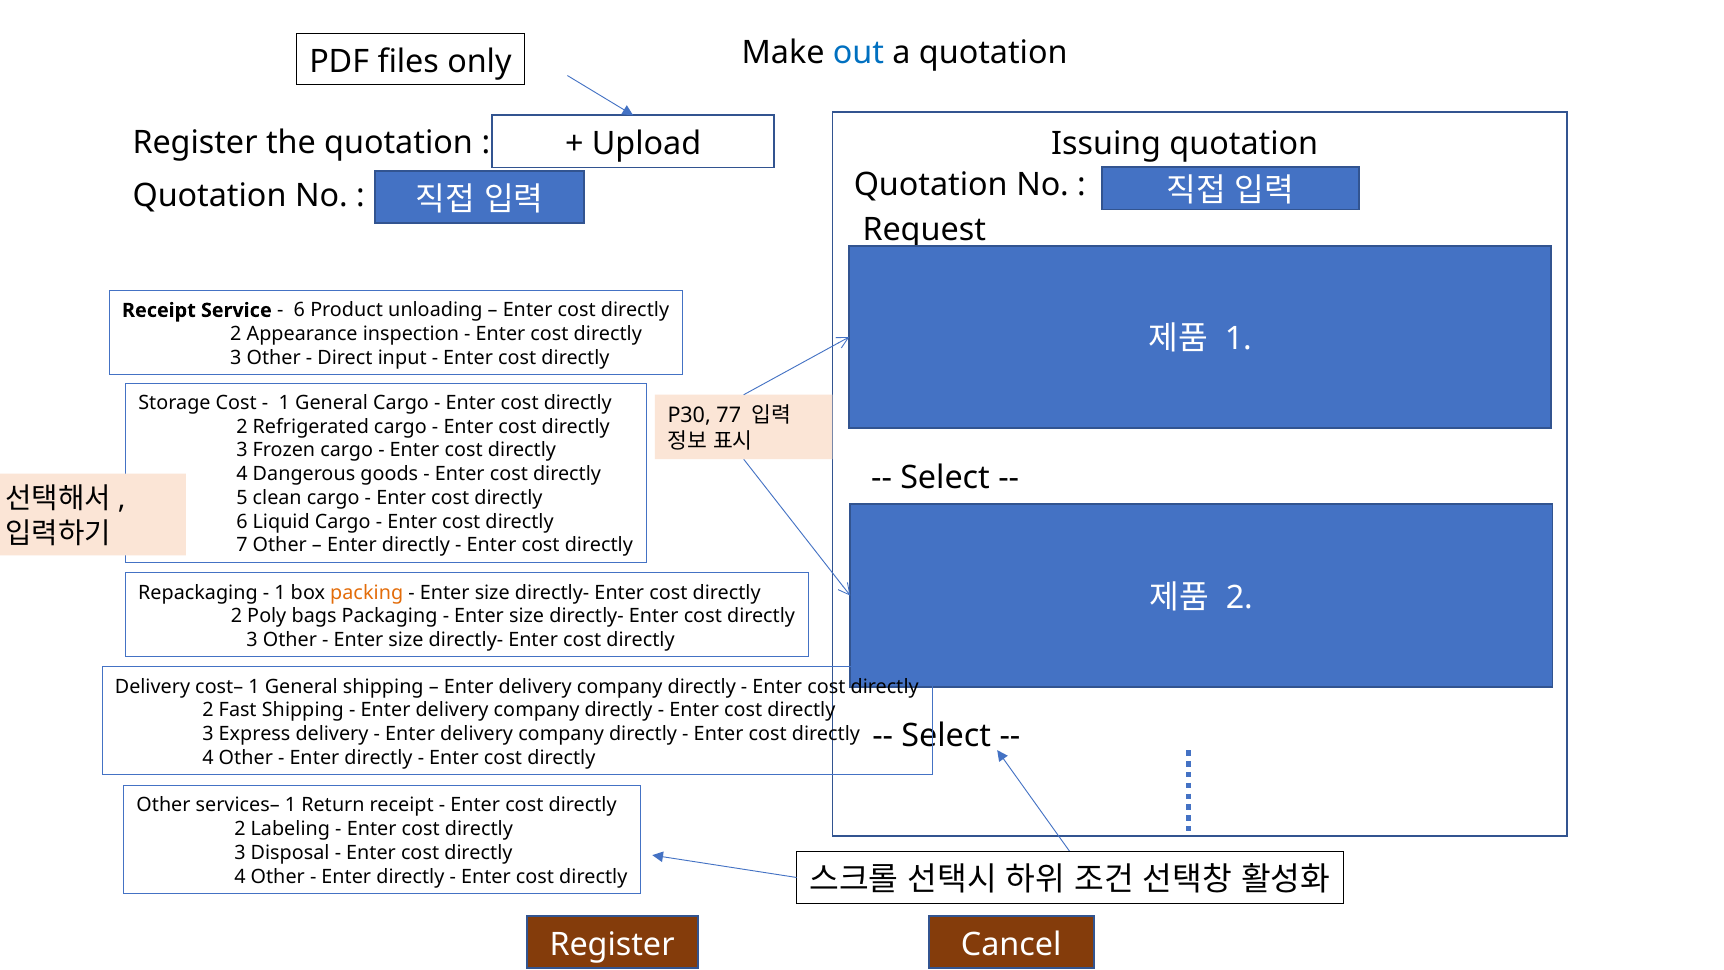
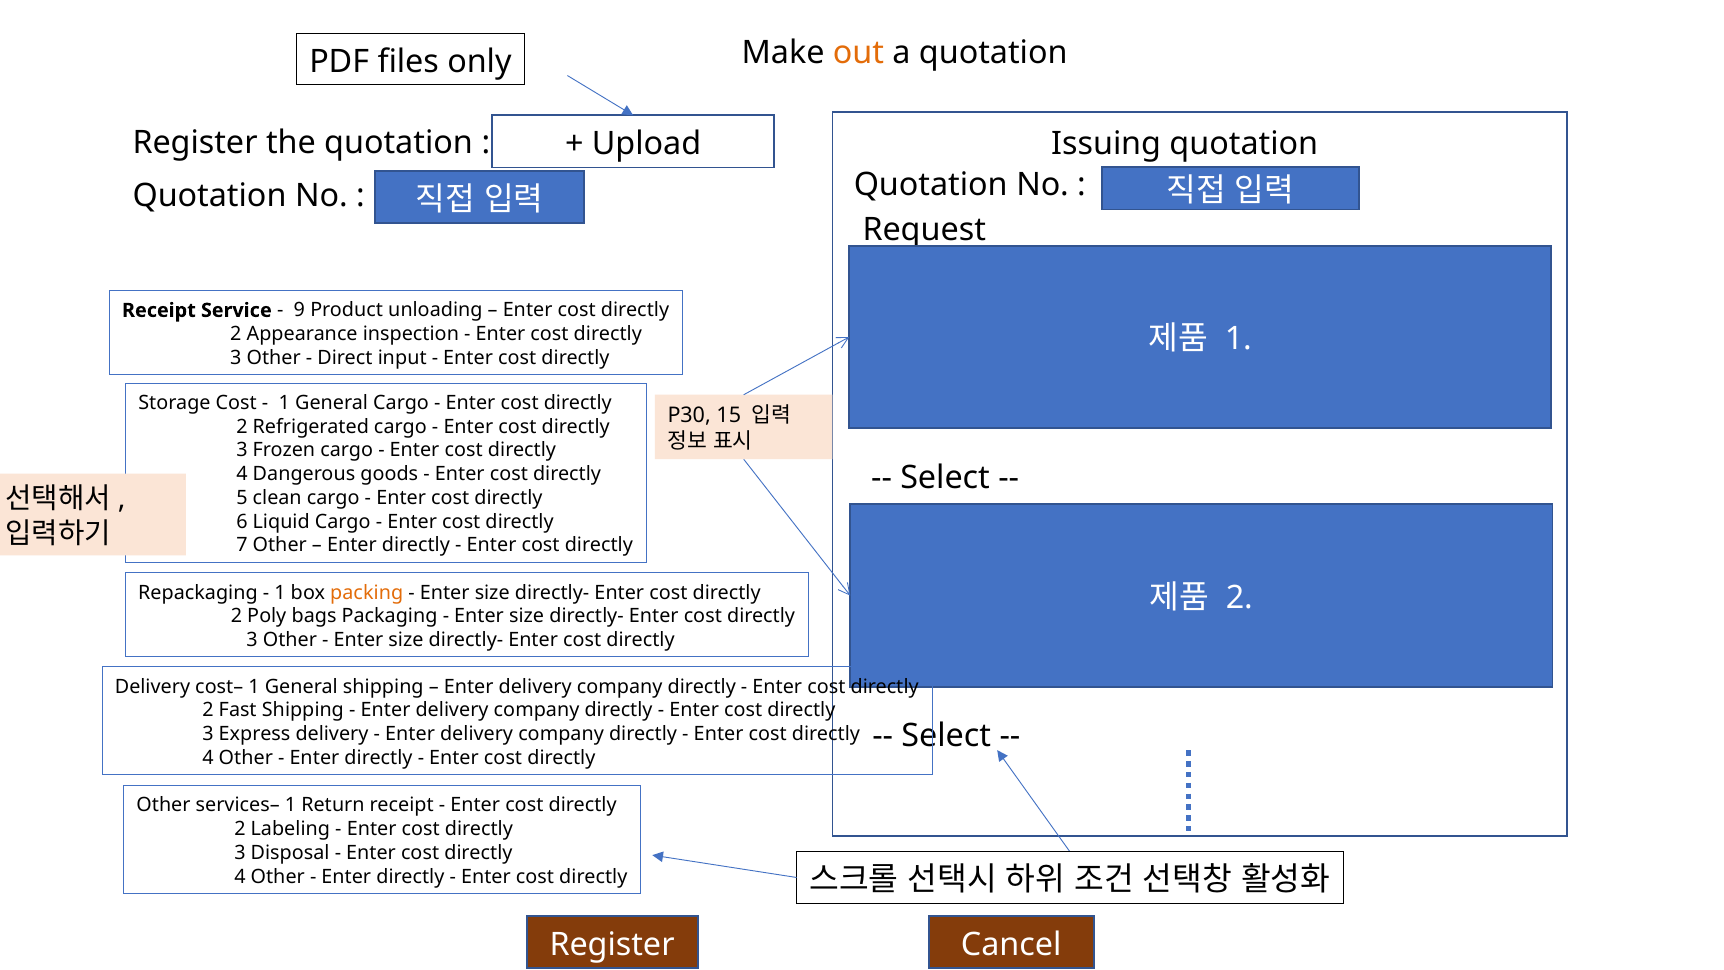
out colour: blue -> orange (858, 53)
6: 6 -> 9 (299, 310)
77: 77 -> 15 (729, 415)
